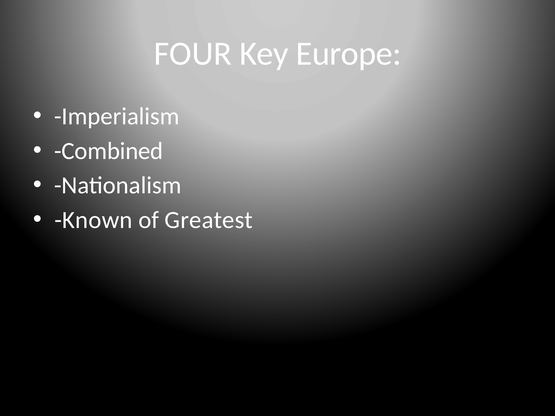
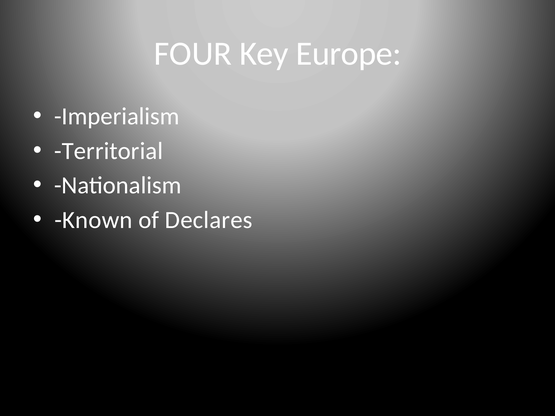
Combined: Combined -> Territorial (109, 151)
Greatest: Greatest -> Declares (209, 220)
